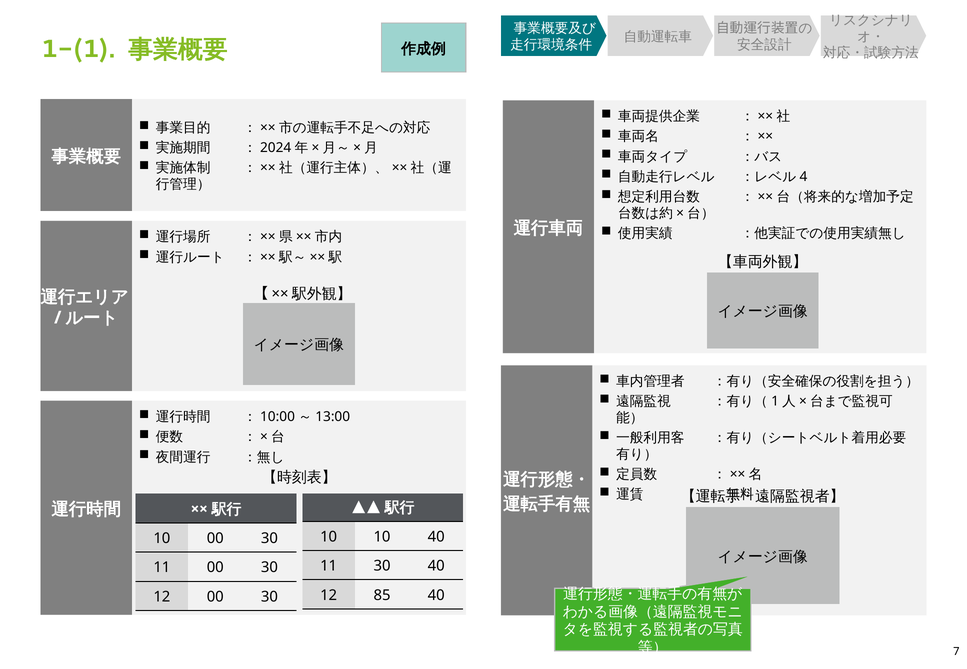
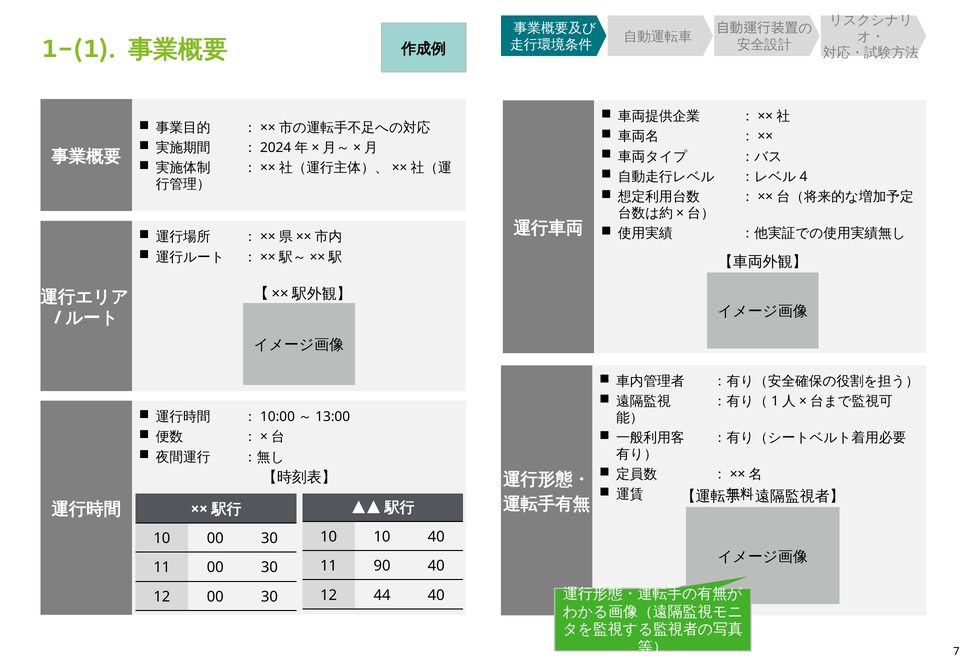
11 30: 30 -> 90 (382, 566)
85: 85 -> 44 (382, 596)
